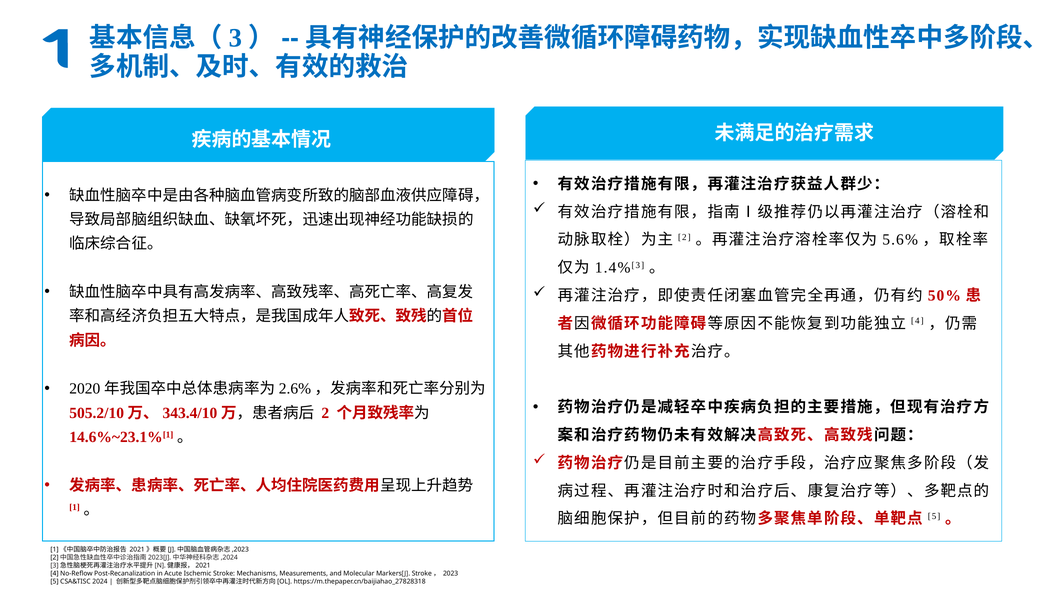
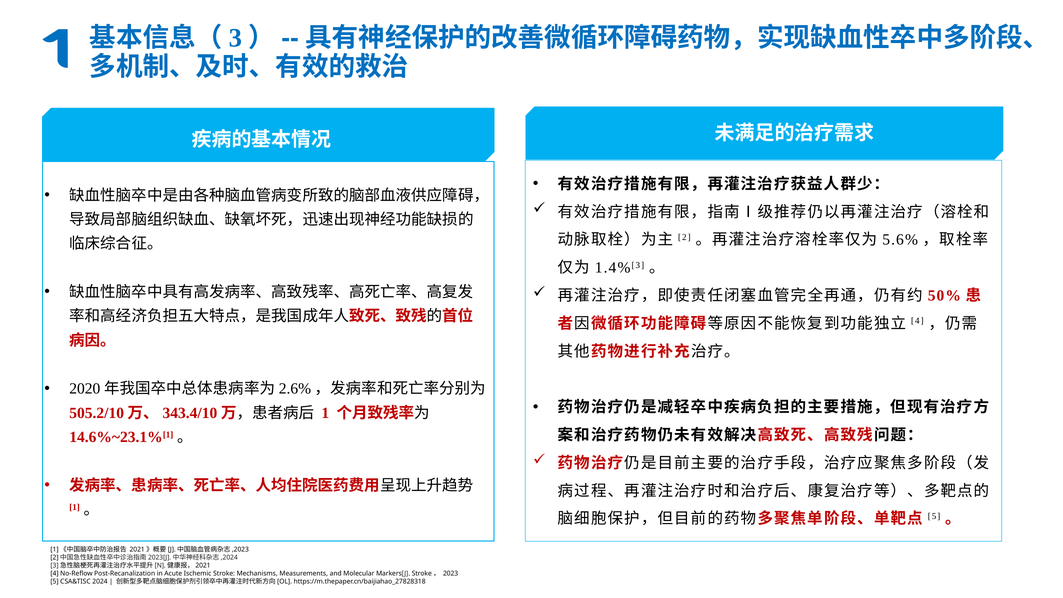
2: 2 -> 1 (325, 413)
